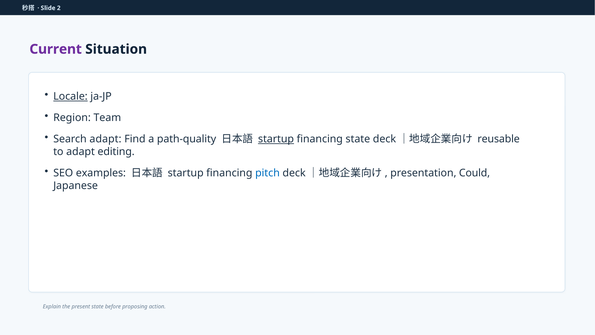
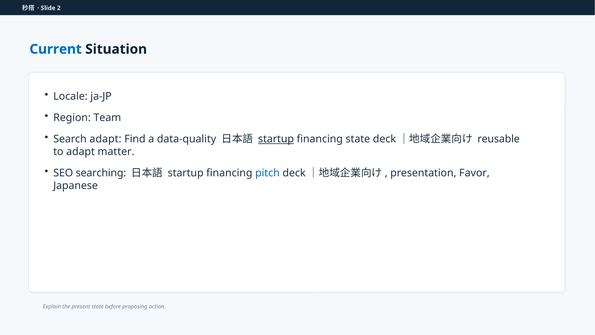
Current colour: purple -> blue (56, 49)
Locale underline: present -> none (70, 96)
path-quality: path-quality -> data-quality (187, 139)
editing: editing -> matter (116, 152)
examples: examples -> searching (101, 173)
Could: Could -> Favor (474, 173)
